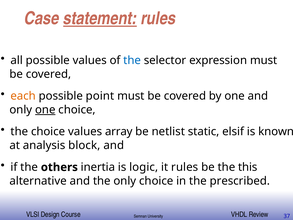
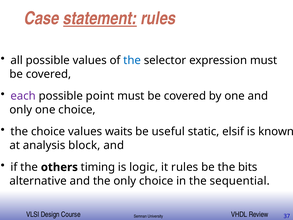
each colour: orange -> purple (23, 96)
one underline: present -> none (45, 110)
array: array -> waits (119, 131)
netlist: netlist -> useful (168, 131)
inertia: inertia -> timing (98, 167)
this: this -> bits (248, 167)
prescribed: prescribed -> sequential (240, 181)
